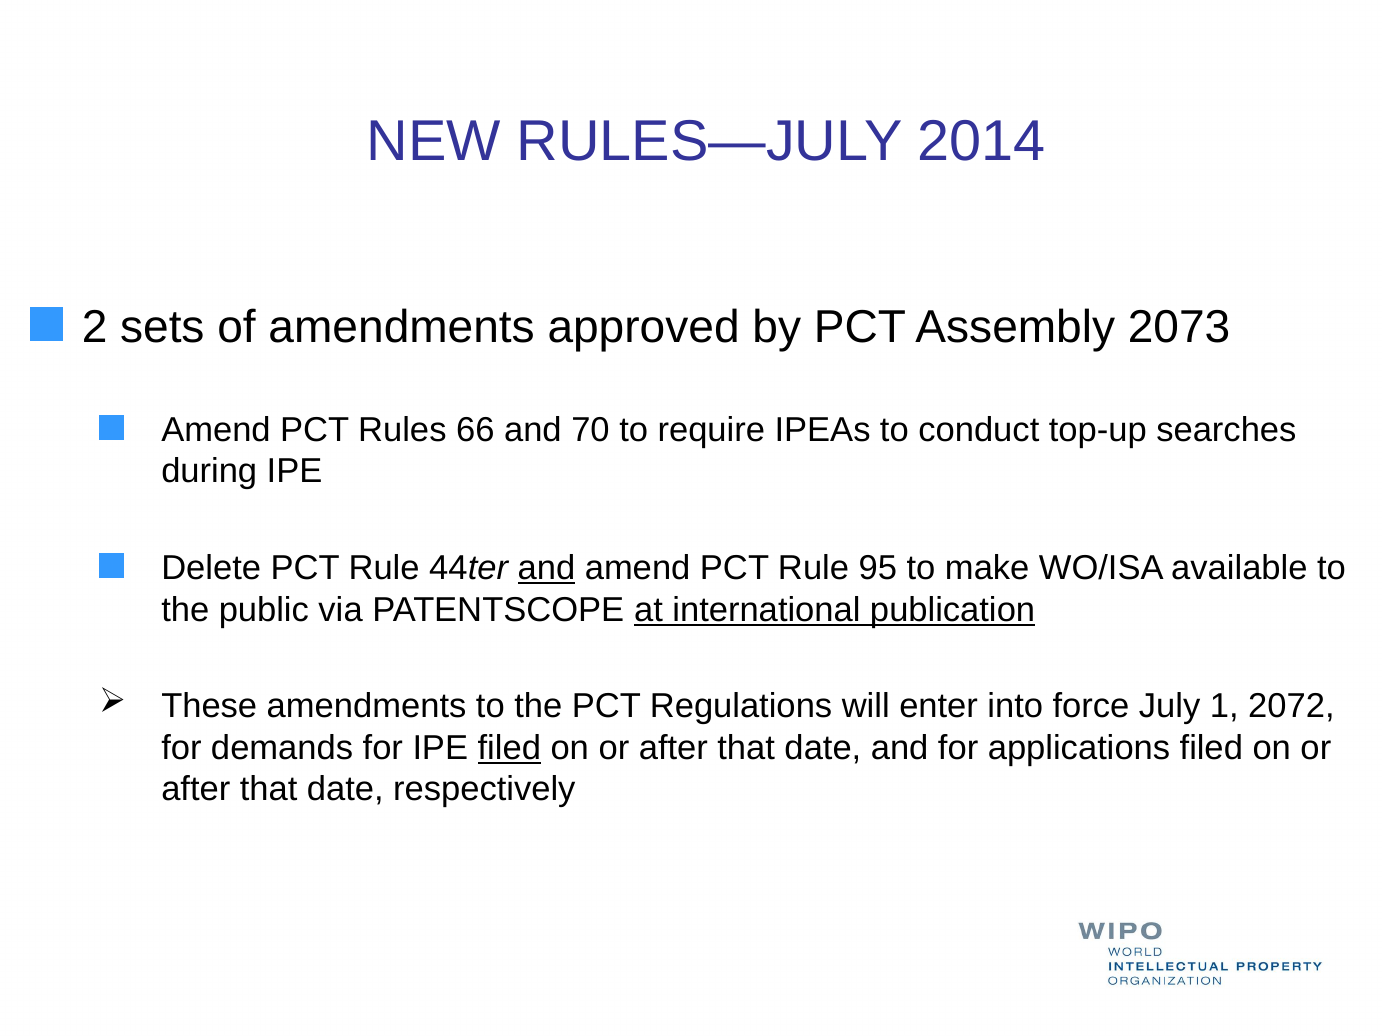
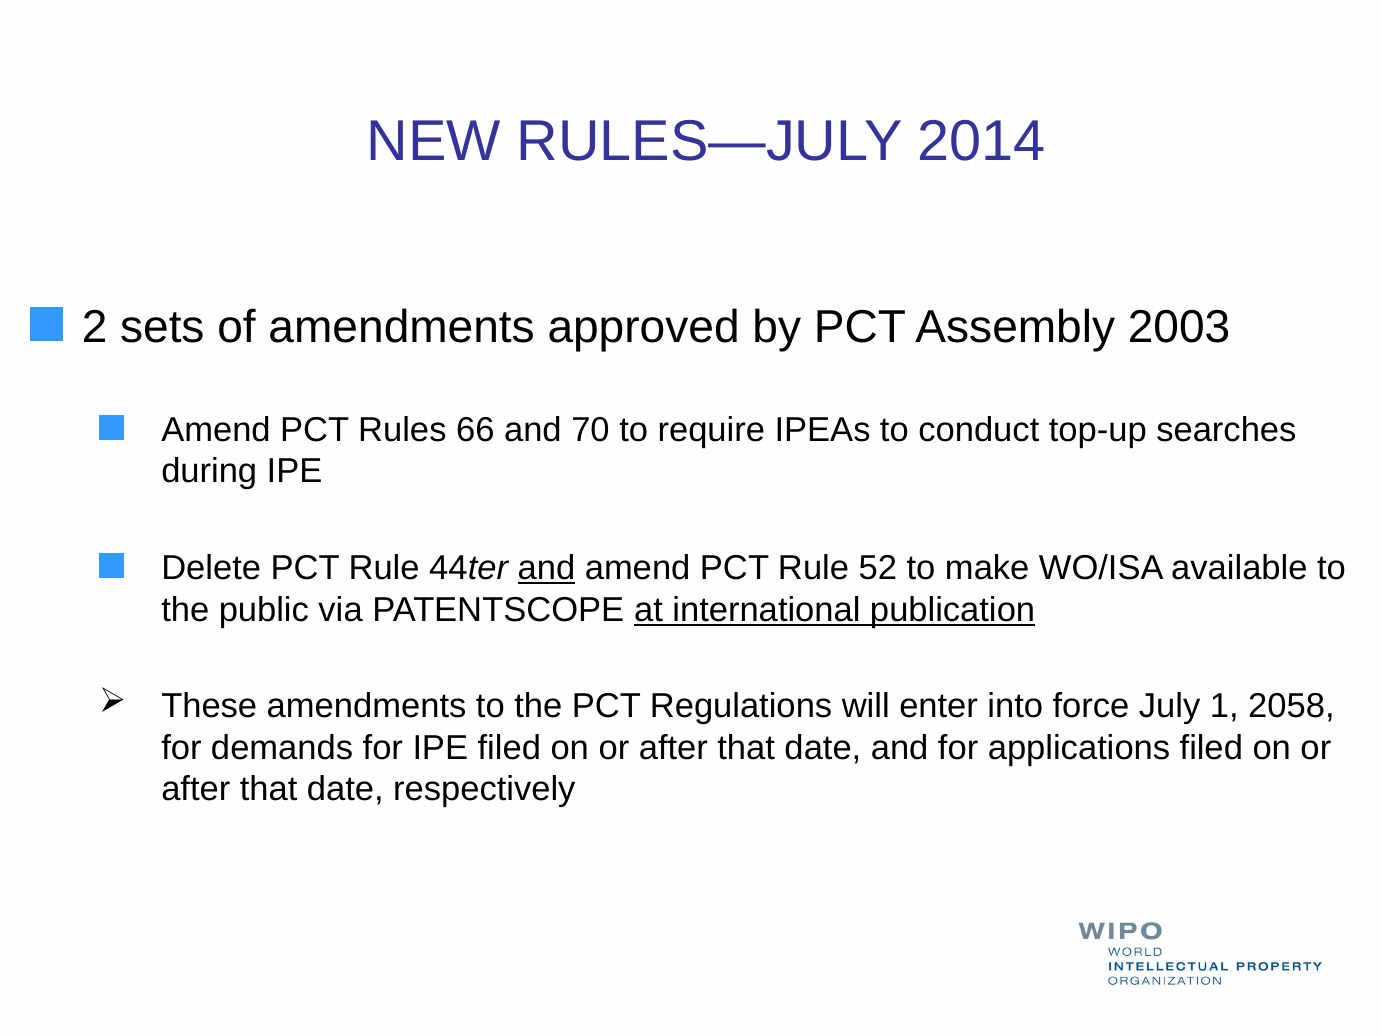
2073: 2073 -> 2003 (1179, 328)
95: 95 -> 52 (878, 569)
2072: 2072 -> 2058 (1291, 707)
filed underline: present -> none (509, 748)
